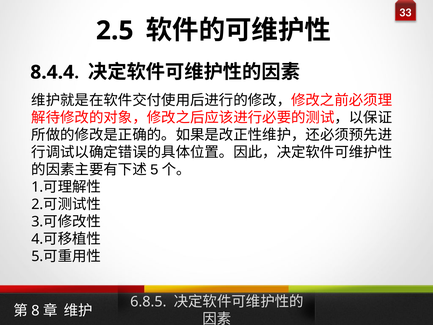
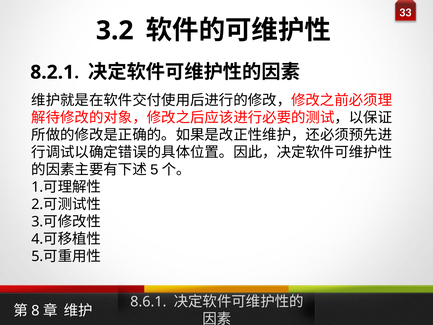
2.5: 2.5 -> 3.2 (115, 31)
8.4.4: 8.4.4 -> 8.2.1 (52, 72)
6.8.5: 6.8.5 -> 8.6.1 (148, 302)
